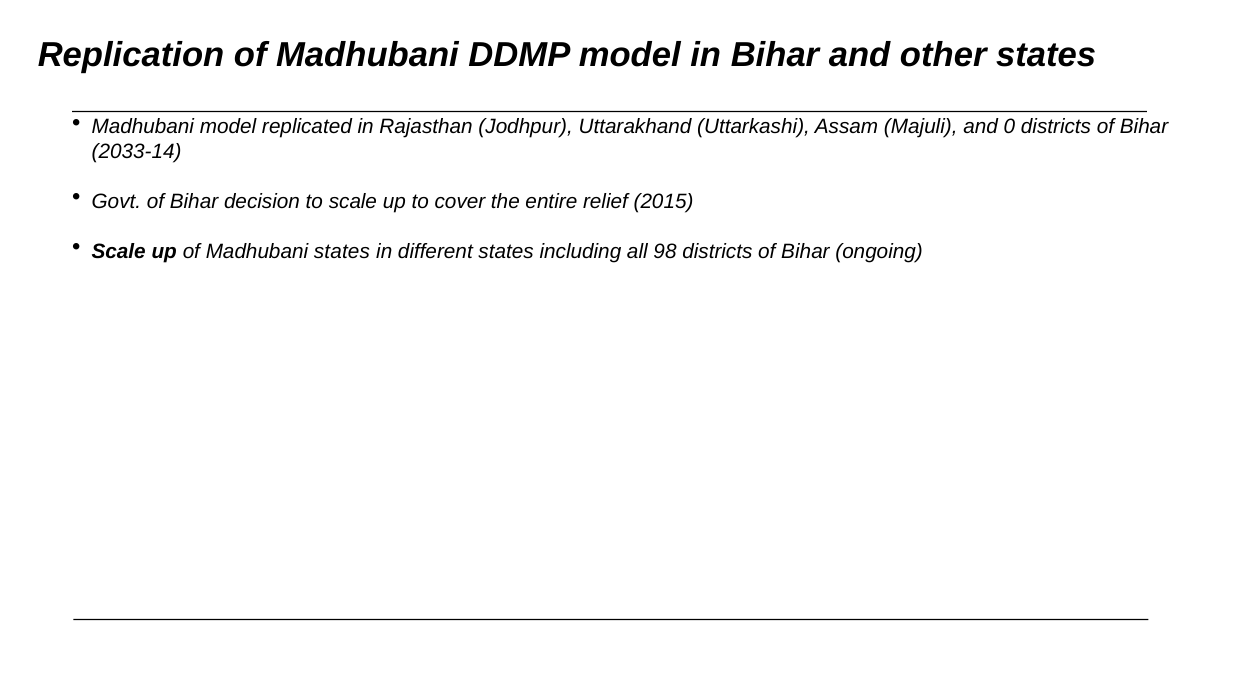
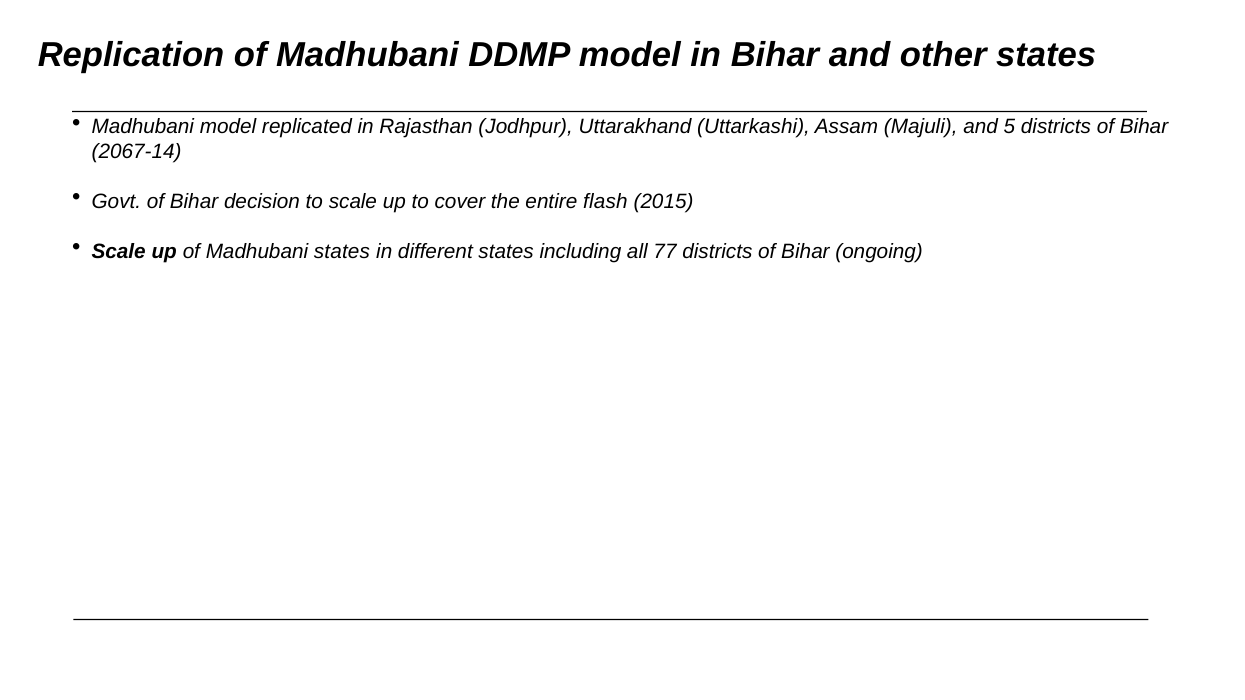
0: 0 -> 5 (1009, 127)
2033-14: 2033-14 -> 2067-14 (137, 152)
relief: relief -> flash (605, 202)
98: 98 -> 77 (665, 251)
